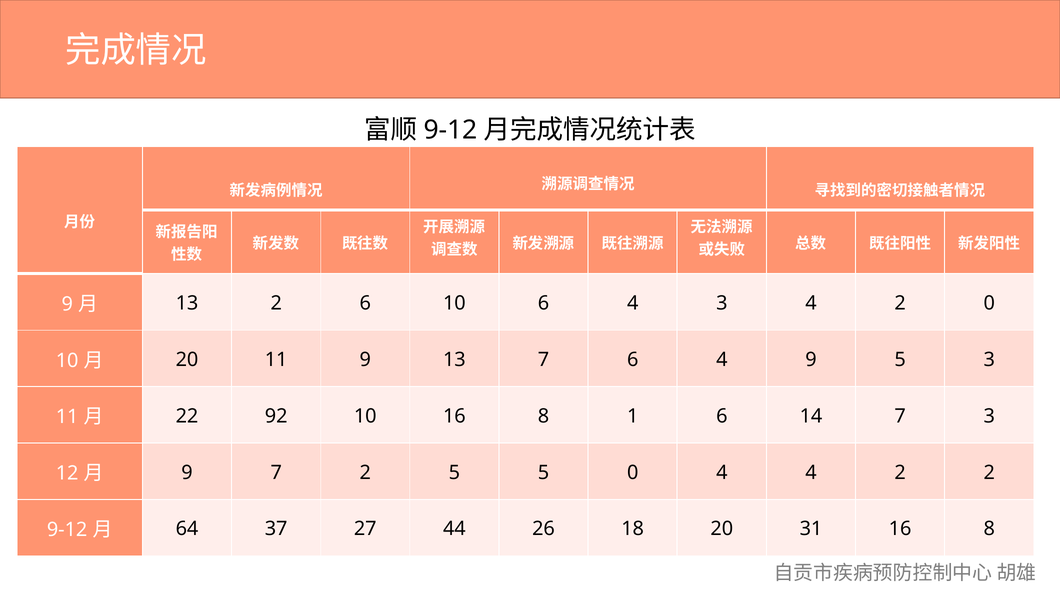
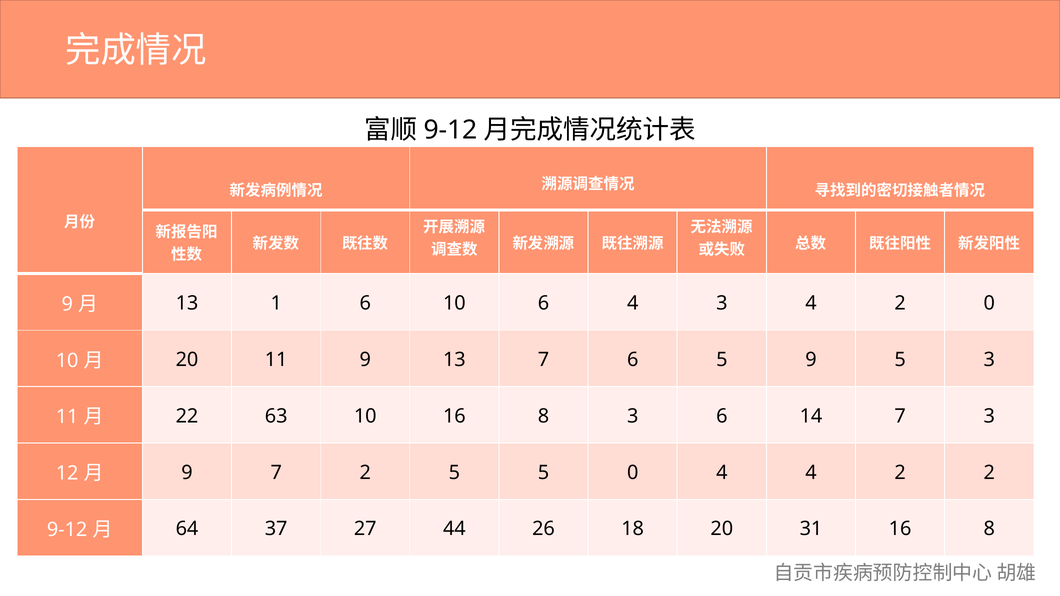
13 2: 2 -> 1 (276, 303)
7 6 4: 4 -> 5 (722, 360)
92: 92 -> 63 (276, 416)
8 1: 1 -> 3 (633, 416)
